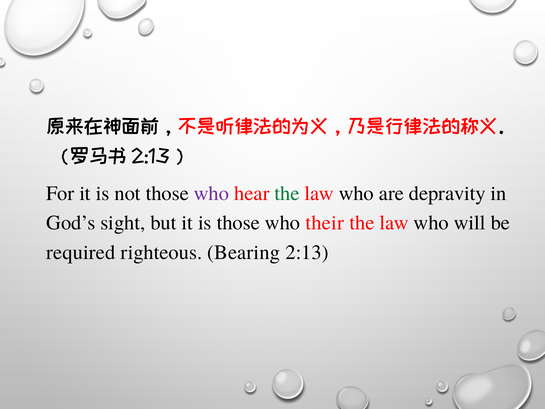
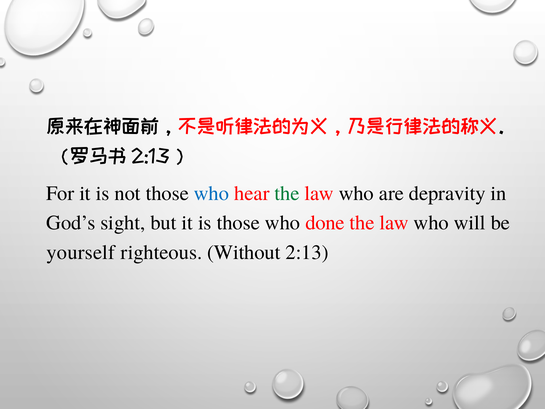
who colour: purple -> blue (212, 193)
their: their -> done (325, 223)
required: required -> yourself (81, 252)
Bearing: Bearing -> Without (244, 252)
